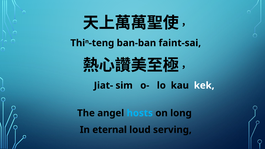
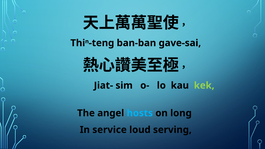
faint-sai: faint-sai -> gave-sai (180, 43)
kek colour: white -> light green (204, 85)
eternal: eternal -> service (110, 130)
